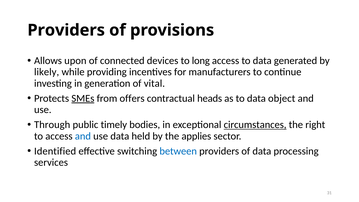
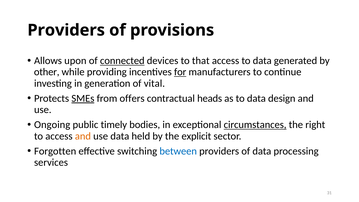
connected underline: none -> present (122, 61)
long: long -> that (201, 61)
likely: likely -> other (47, 72)
for underline: none -> present (180, 72)
object: object -> design (282, 98)
Through: Through -> Ongoing (52, 125)
and colour: blue -> orange (83, 136)
applies: applies -> explicit (196, 136)
Identified: Identified -> Forgotten (55, 151)
